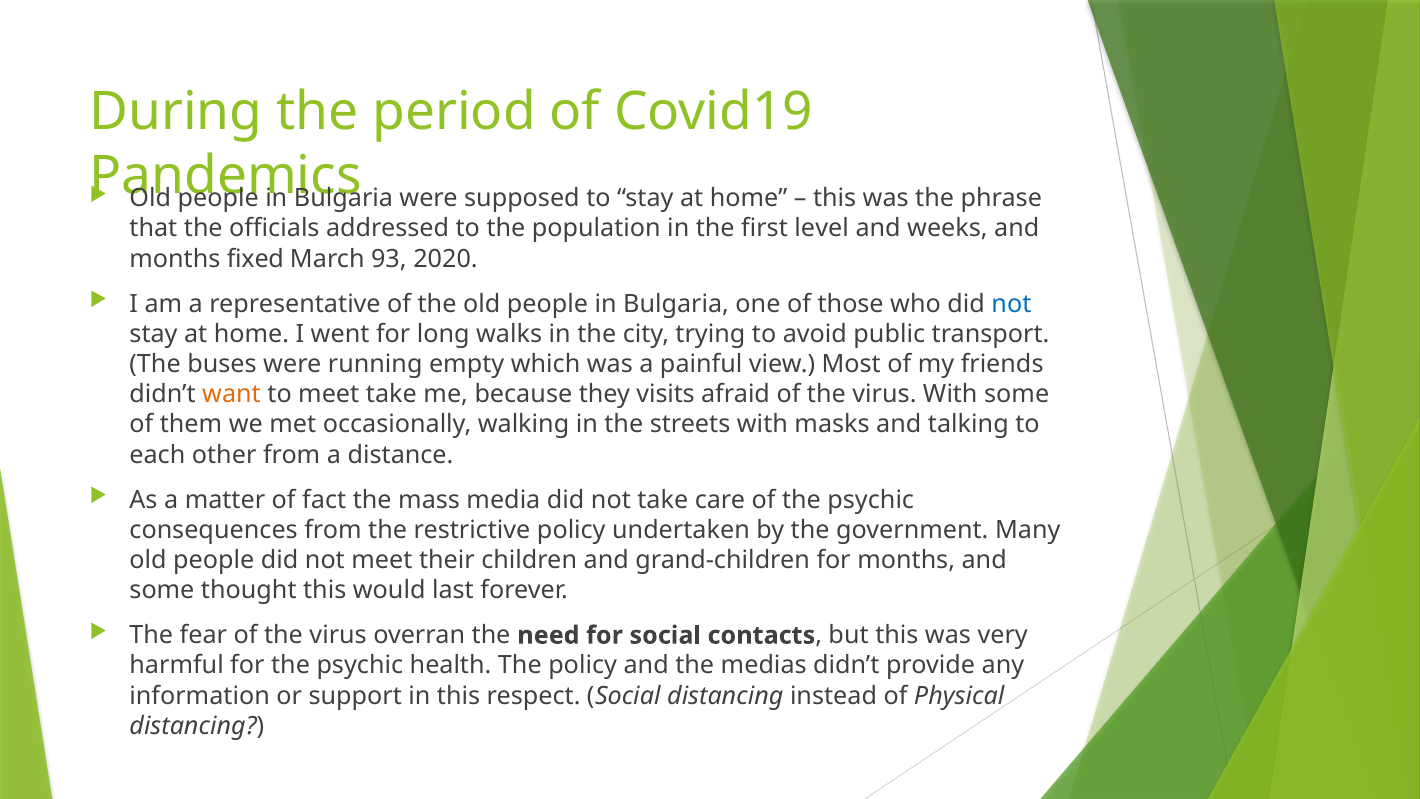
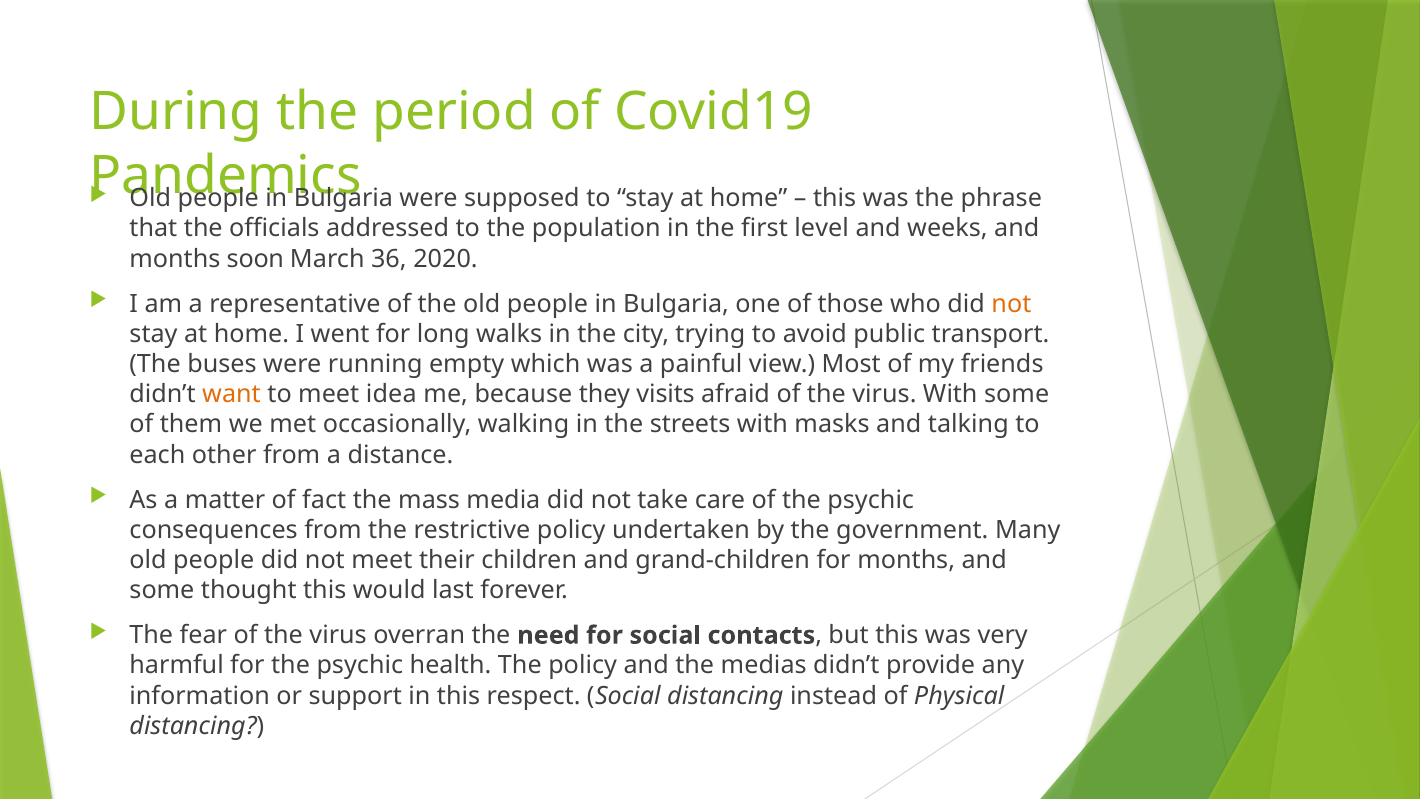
fixed: fixed -> soon (255, 259)
93: 93 -> 36 (389, 259)
not colour: blue -> orange (1011, 304)
meet take: take -> idea (391, 394)
